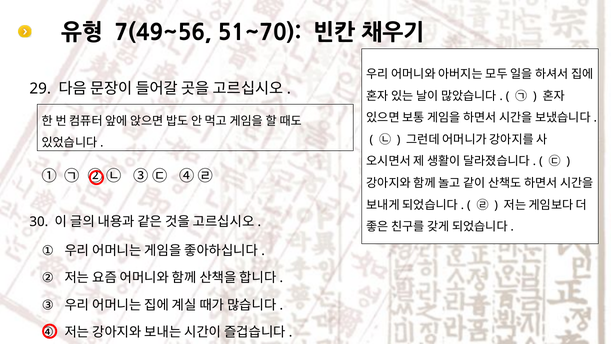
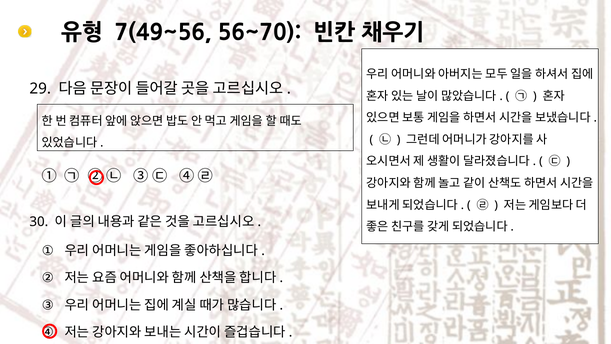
51~70: 51~70 -> 56~70 (260, 33)
